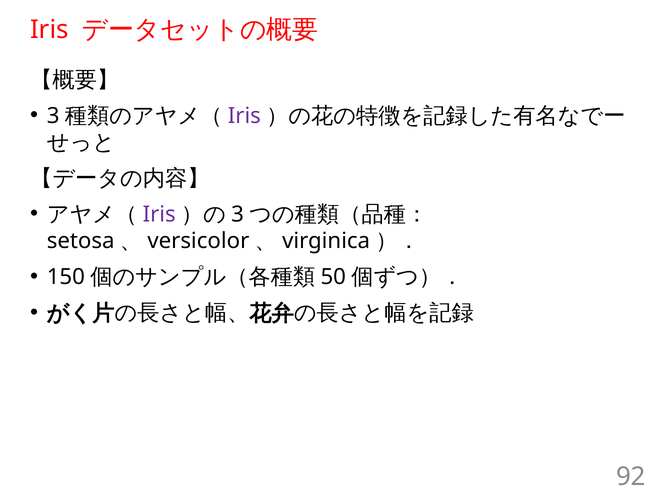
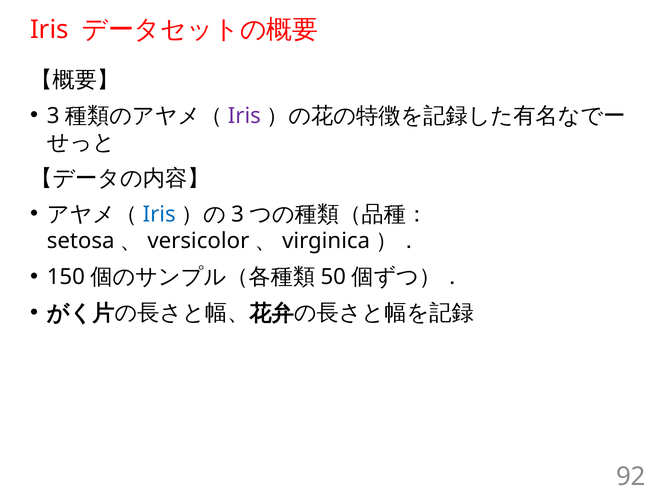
Iris colour: purple -> blue (159, 215)
